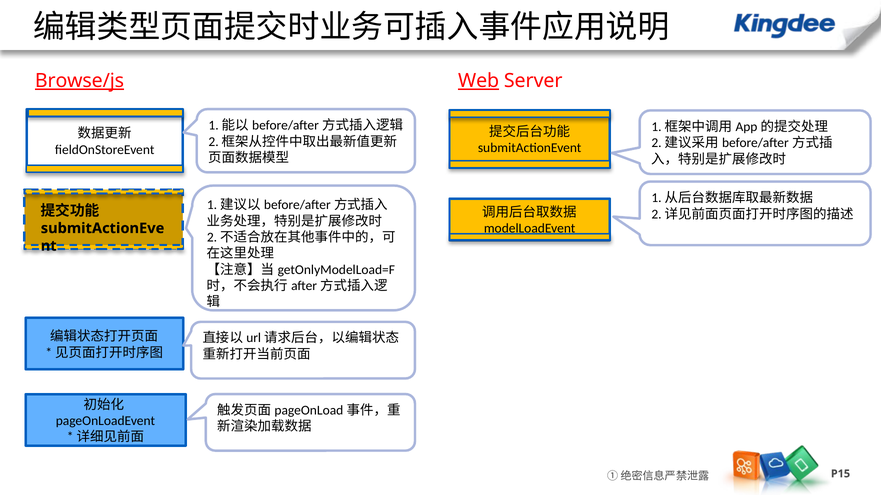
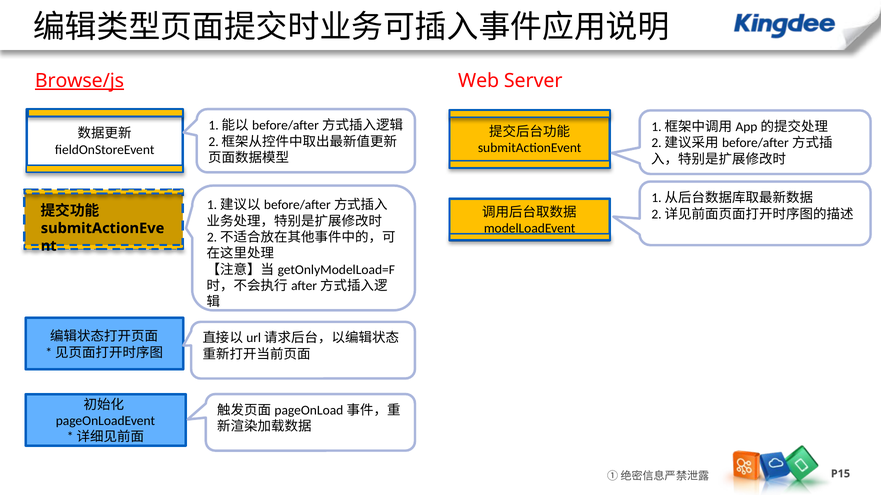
Web underline: present -> none (479, 81)
